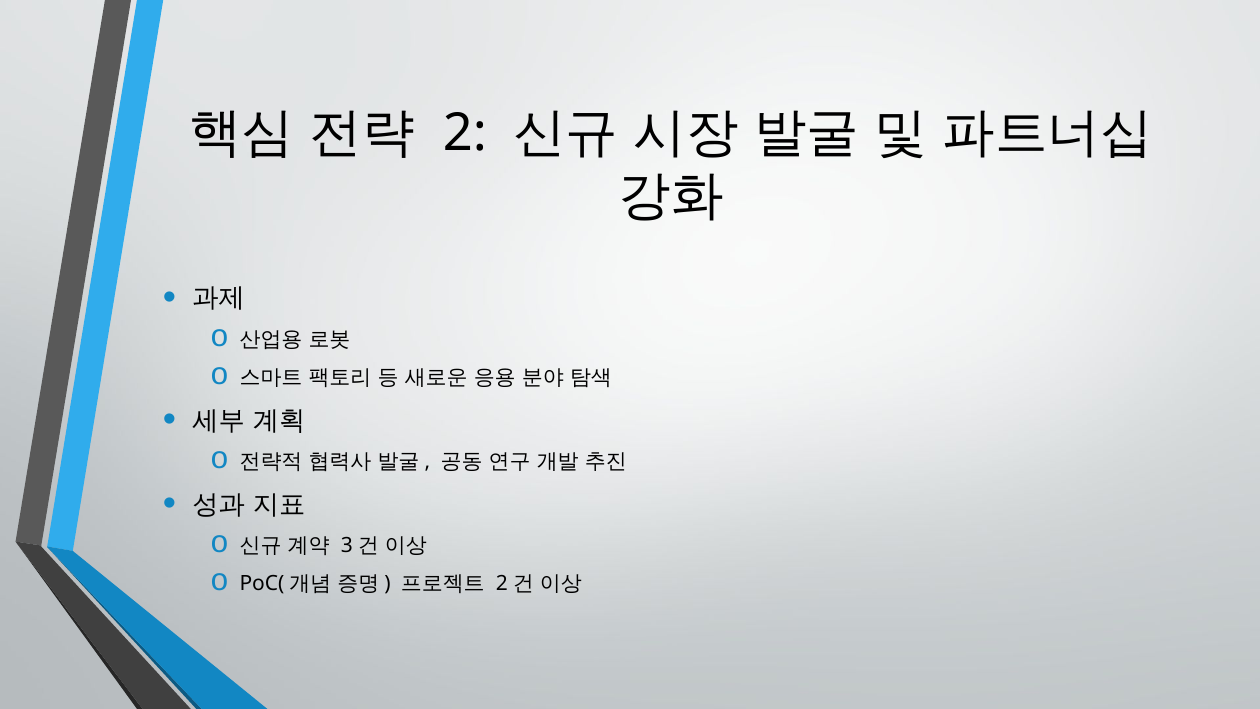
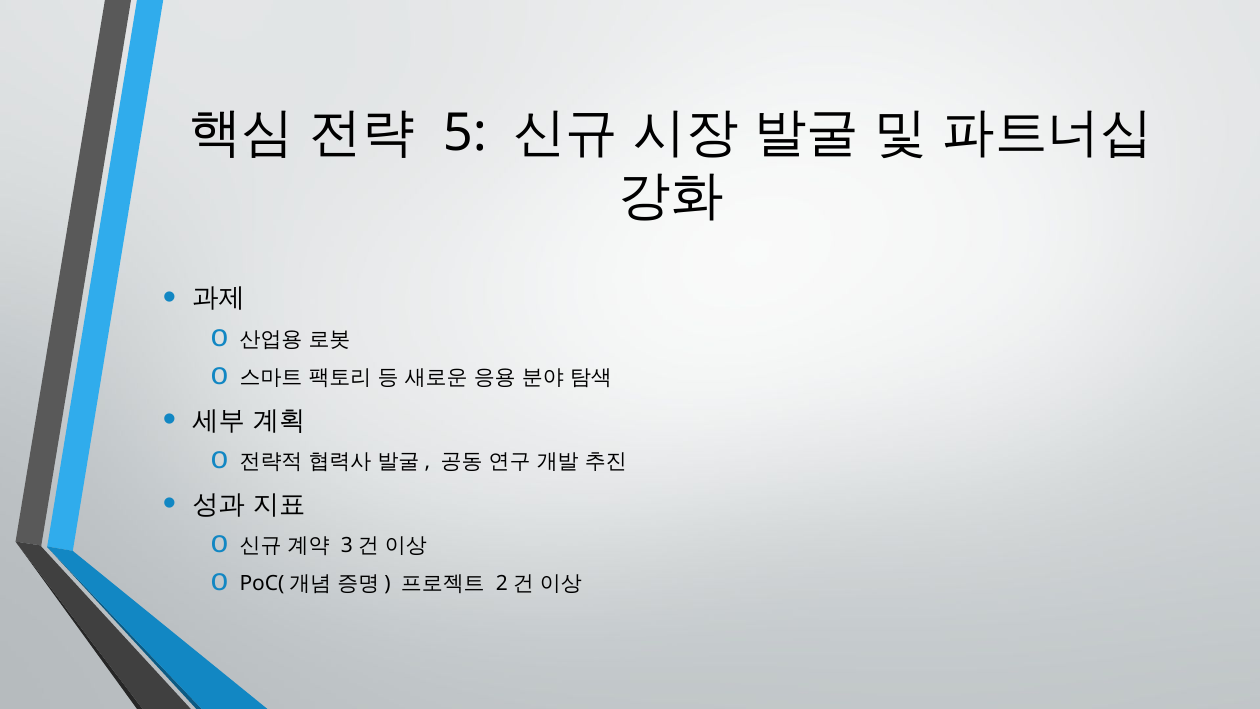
2: 2 -> 5 (465, 134)
